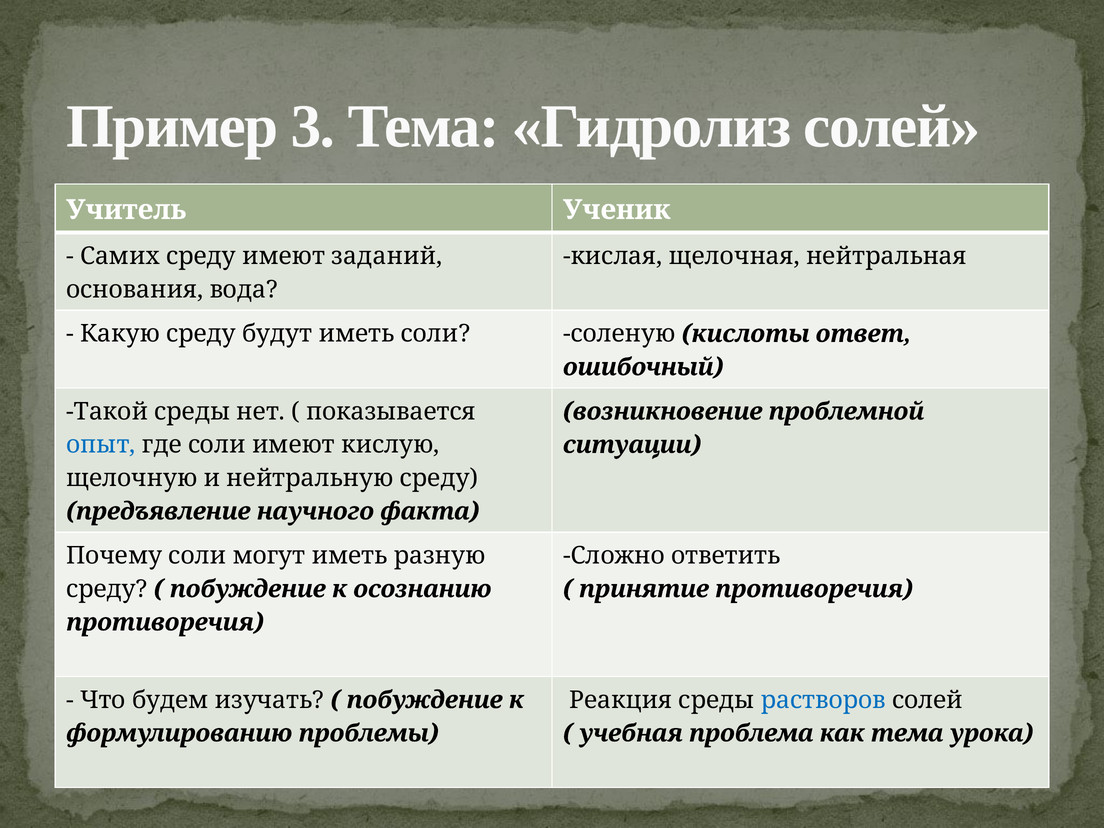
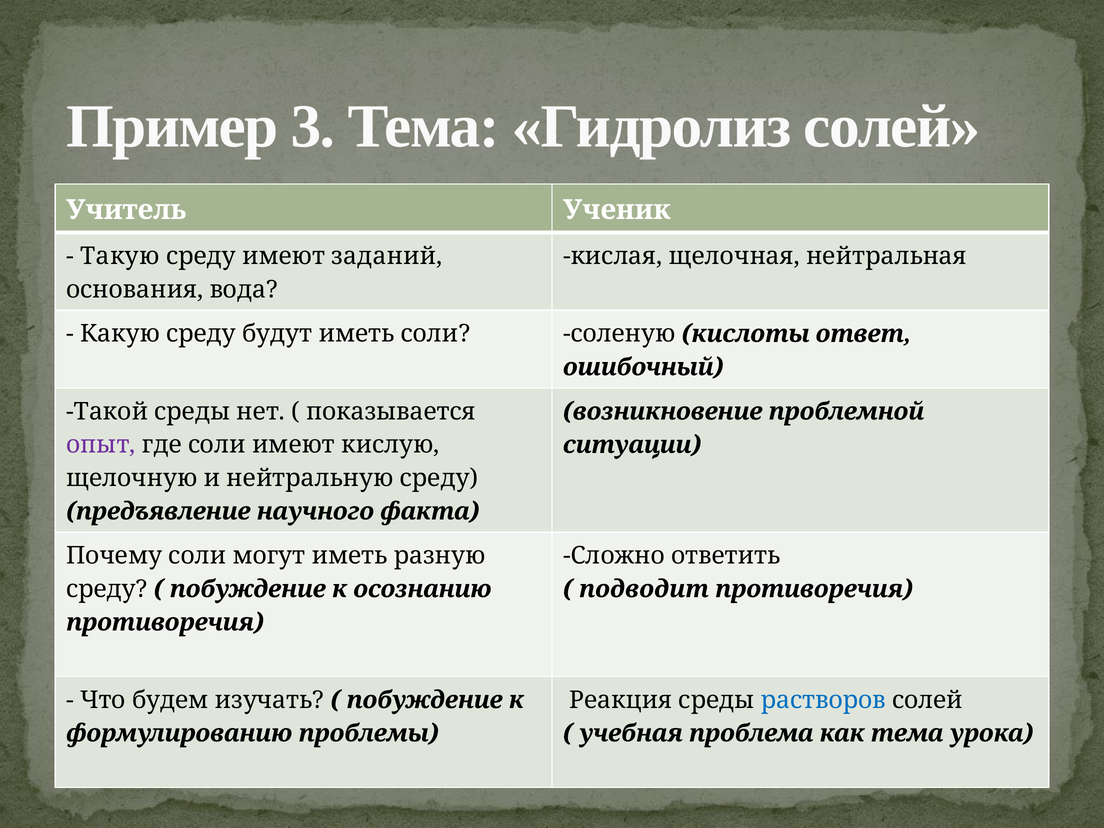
Самих: Самих -> Такую (120, 256)
опыт colour: blue -> purple (101, 445)
принятие: принятие -> подводит (644, 589)
